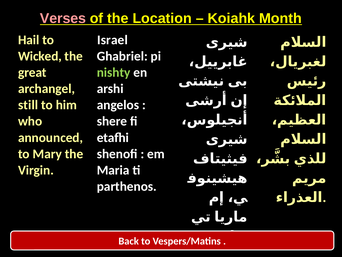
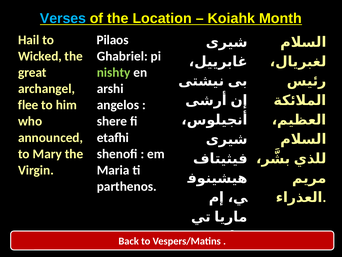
Verses colour: pink -> light blue (63, 18)
Israel: Israel -> Pilaos (113, 40)
still: still -> flee (28, 105)
